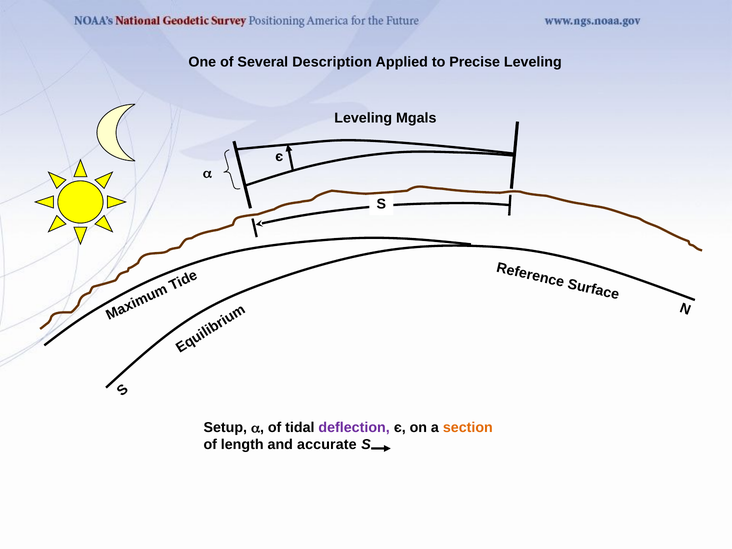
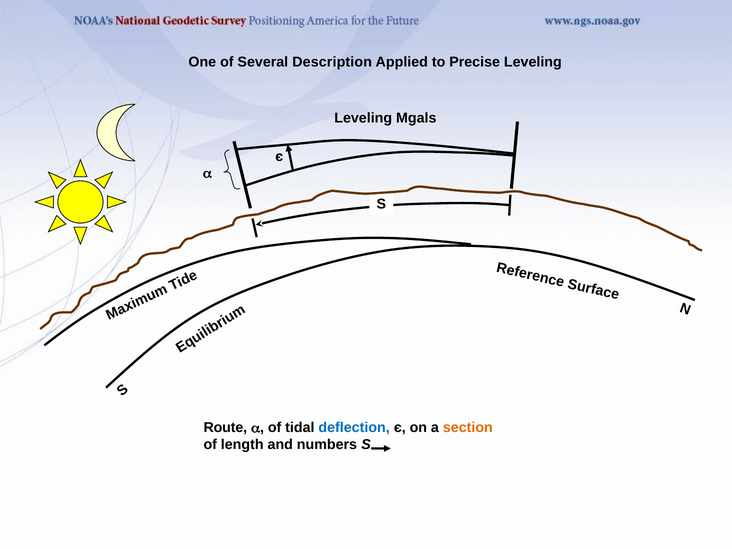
Setup: Setup -> Route (225, 428)
deflection colour: purple -> blue (354, 428)
accurate: accurate -> numbers (327, 445)
